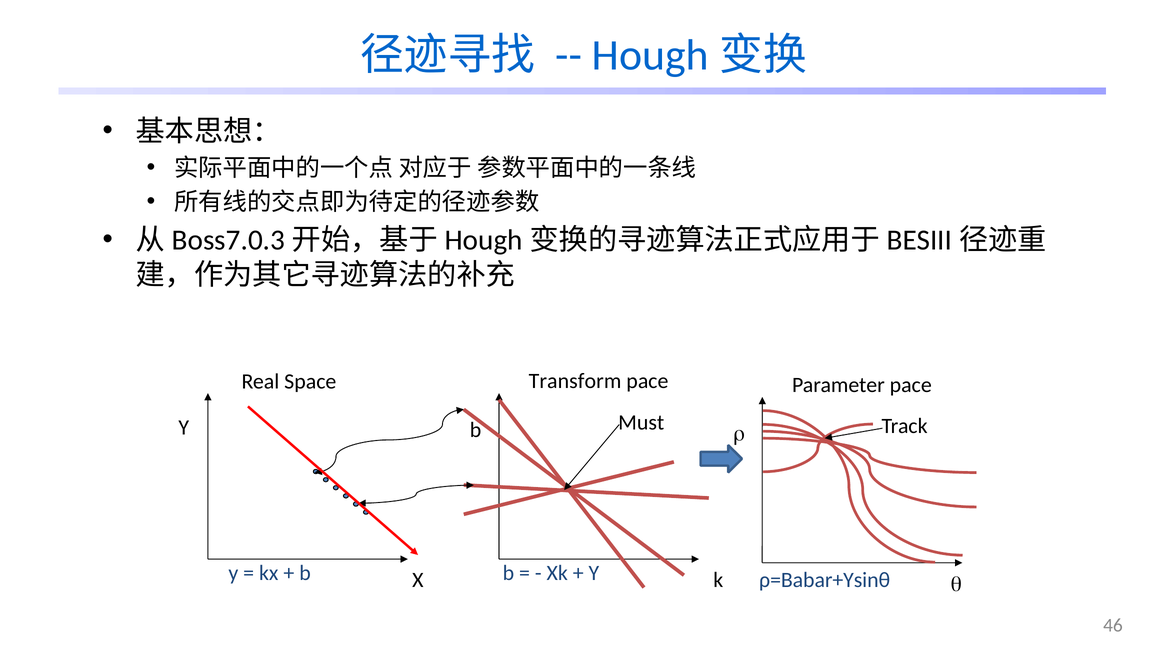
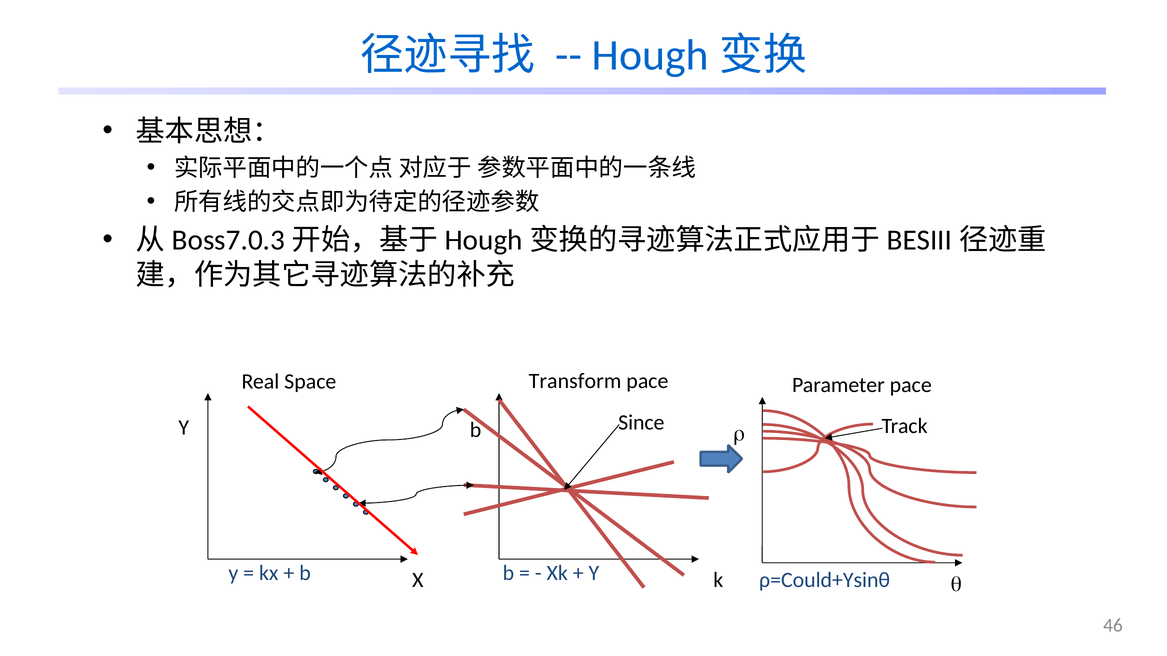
Must: Must -> Since (641, 423)
ρ=Babar+Ysinθ: ρ=Babar+Ysinθ -> ρ=Could+Ysinθ (825, 581)
